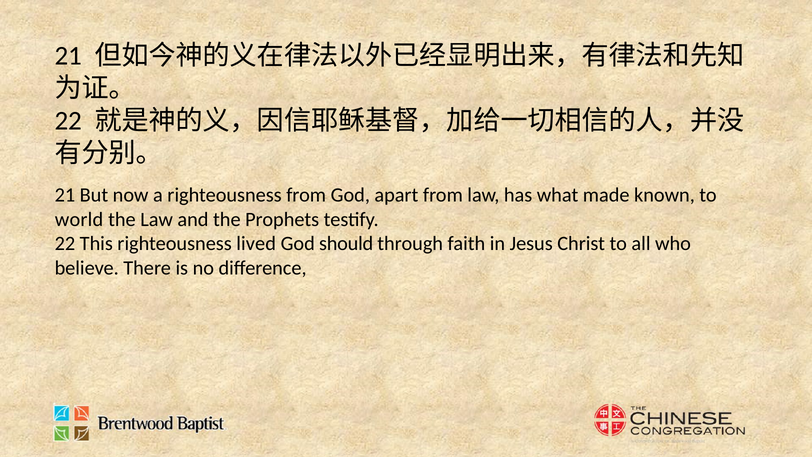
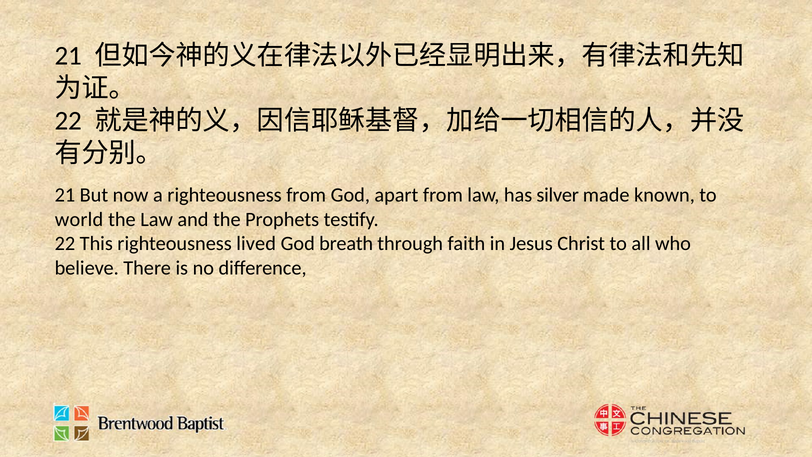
what: what -> silver (558, 195)
should: should -> breath (346, 244)
